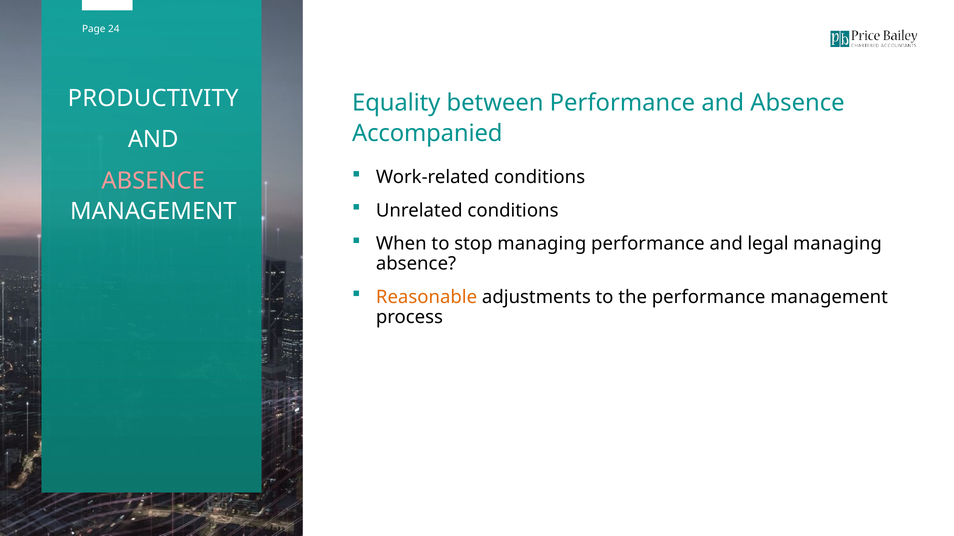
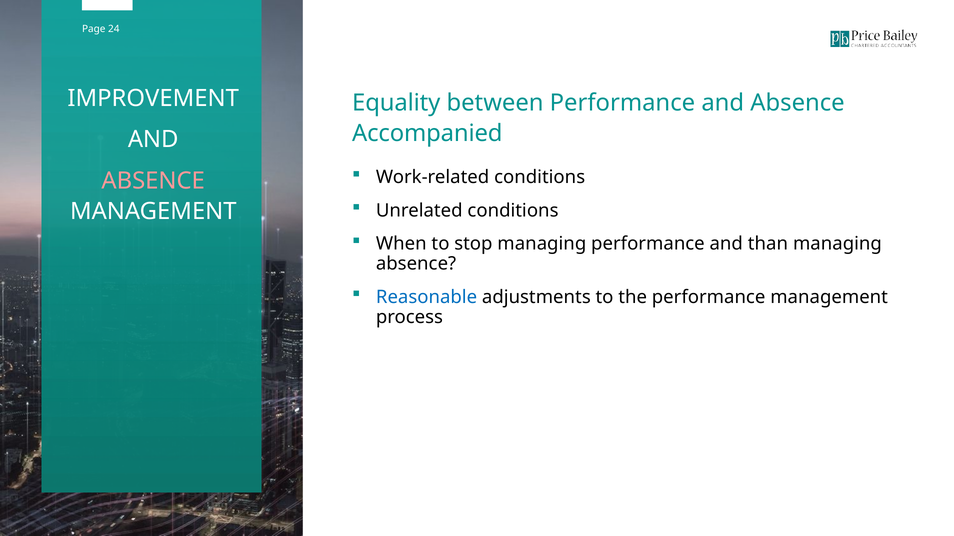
PRODUCTIVITY: PRODUCTIVITY -> IMPROVEMENT (153, 98)
legal: legal -> than (768, 244)
Reasonable colour: orange -> blue (427, 297)
